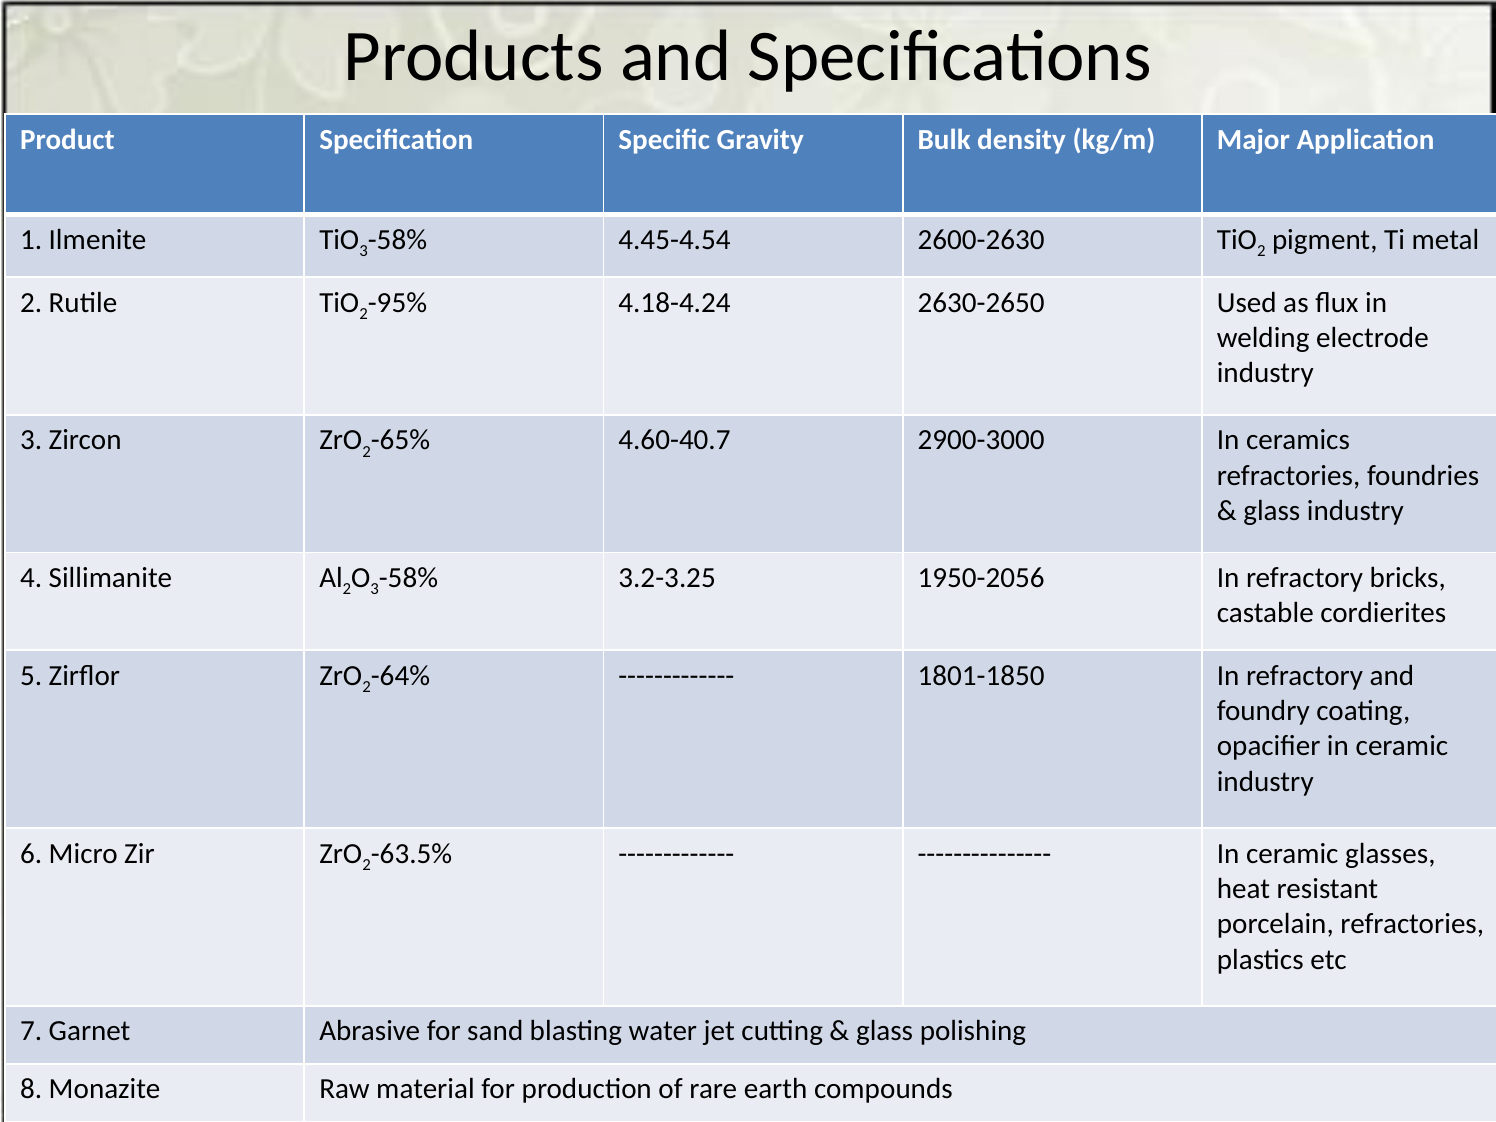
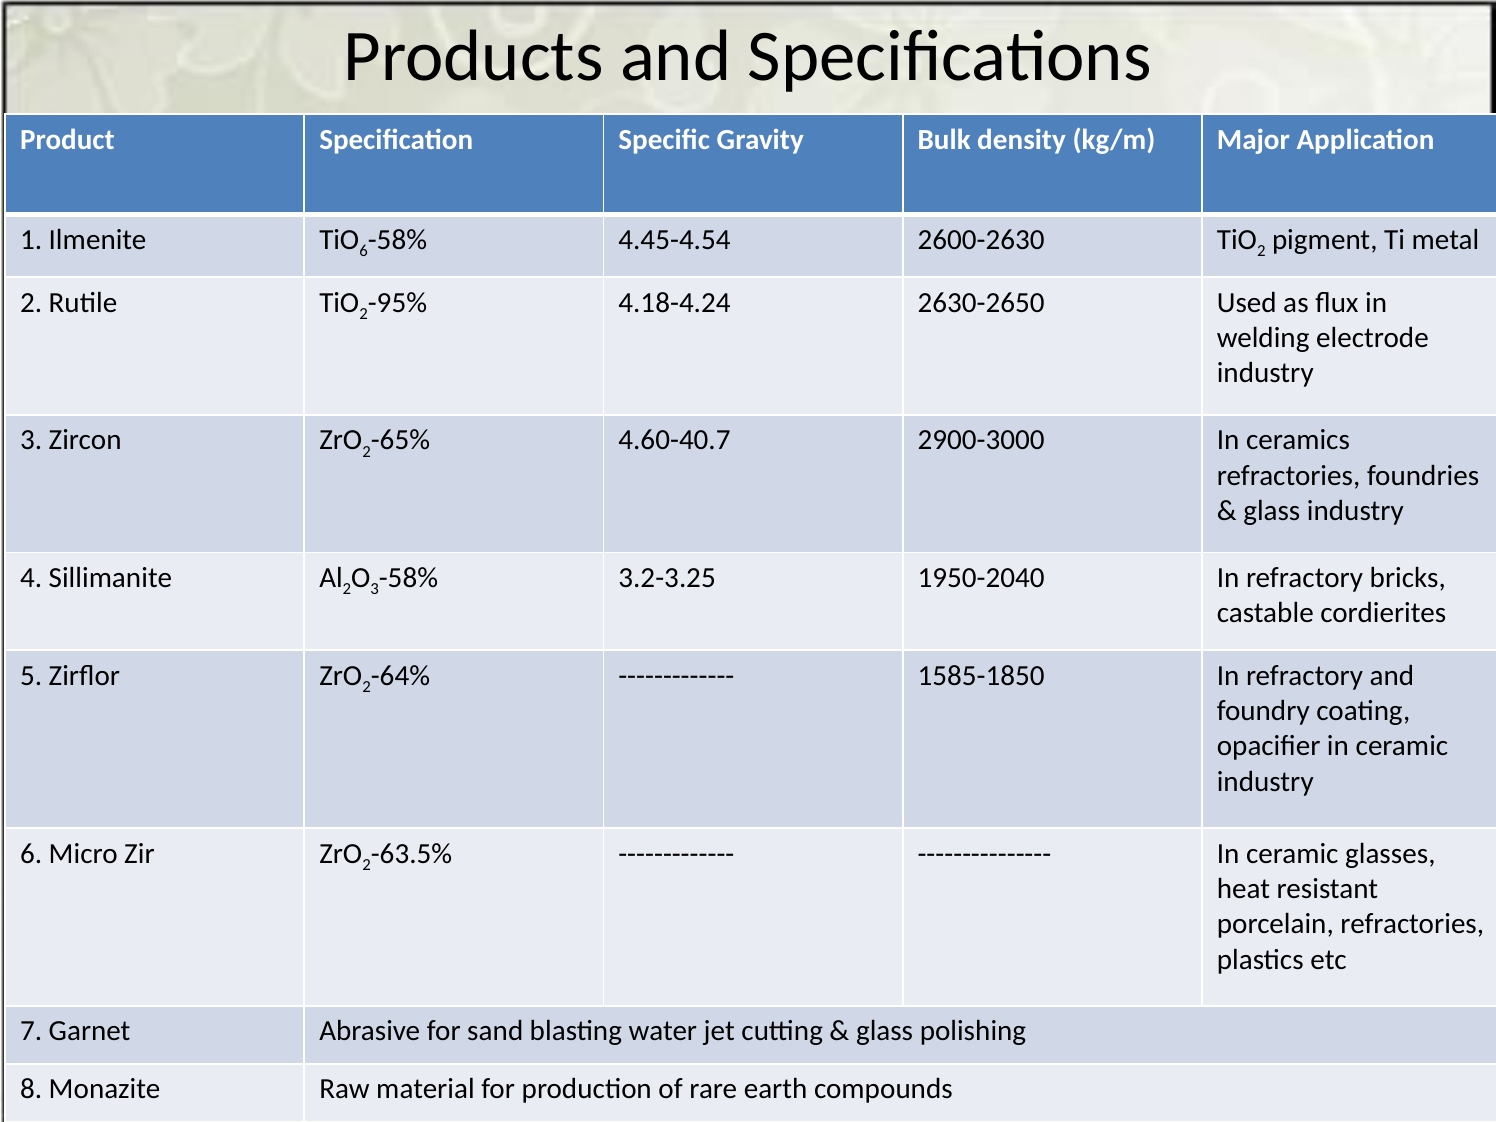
3: 3 -> 6 (364, 251)
1950-2056: 1950-2056 -> 1950-2040 (981, 578)
1801-1850: 1801-1850 -> 1585-1850 (981, 675)
